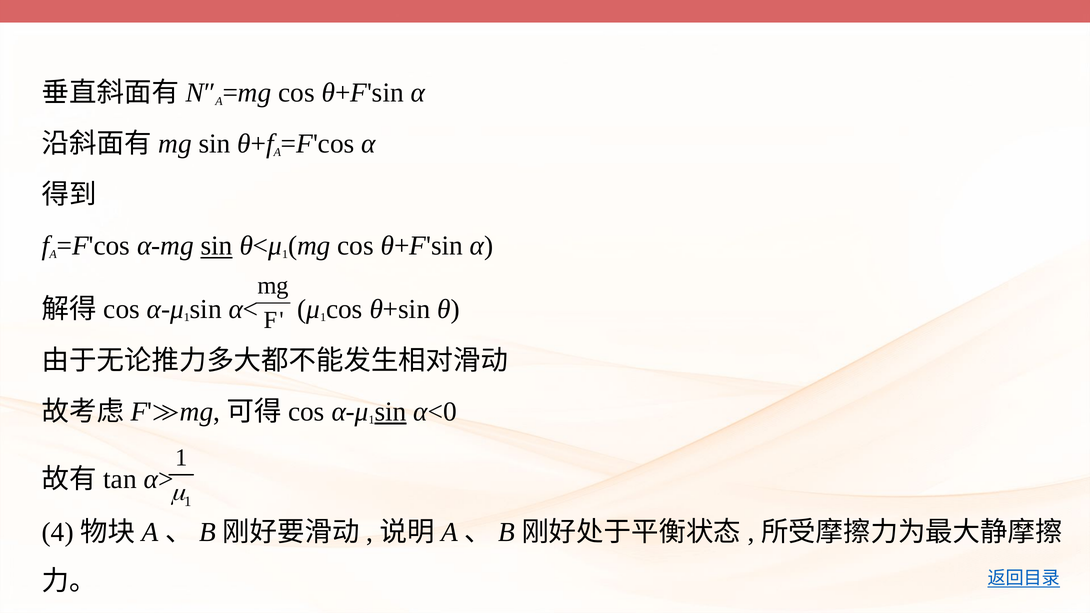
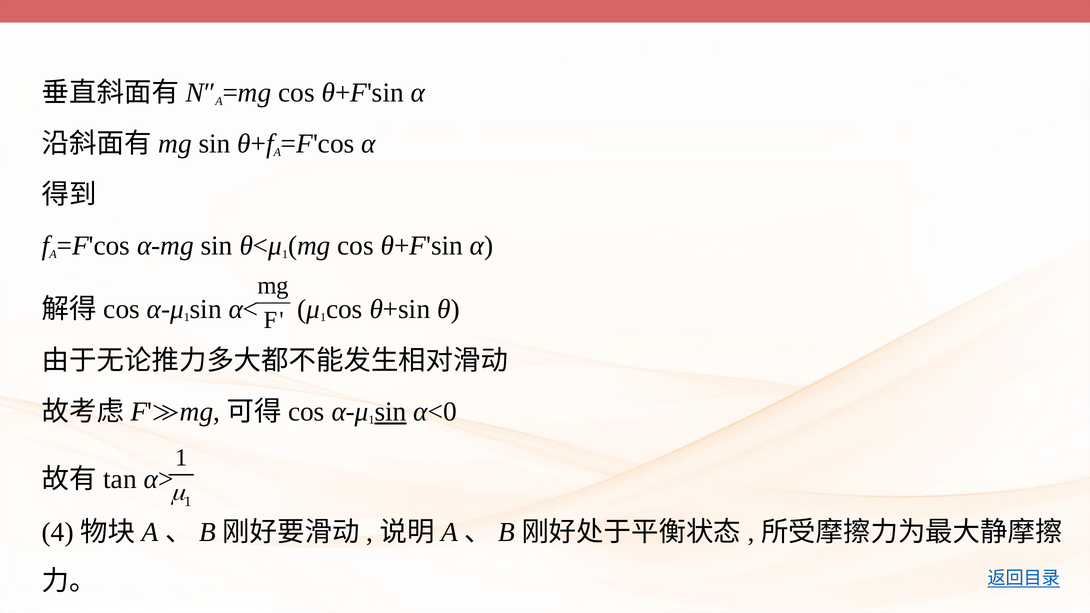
sin underline: present -> none (217, 246)
